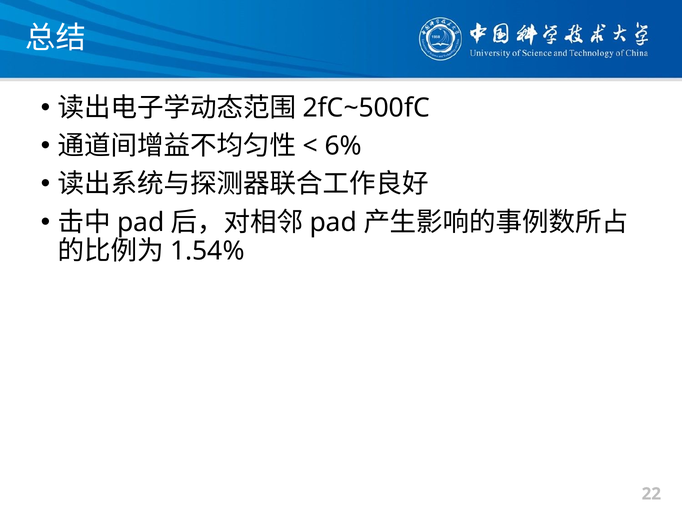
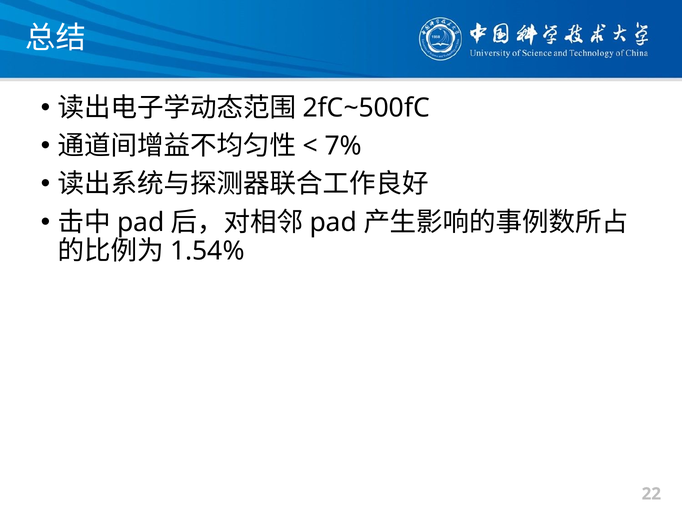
6%: 6% -> 7% (343, 146)
